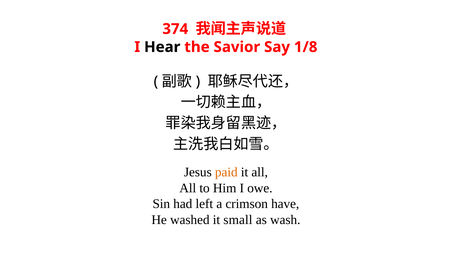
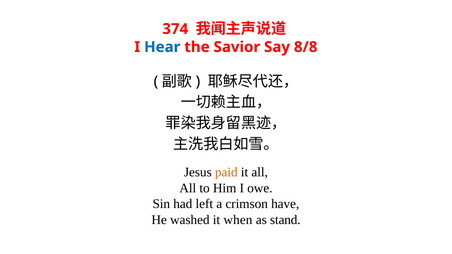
Hear colour: black -> blue (162, 47)
1/8: 1/8 -> 8/8 (306, 47)
small: small -> when (238, 220)
wash: wash -> stand (285, 220)
